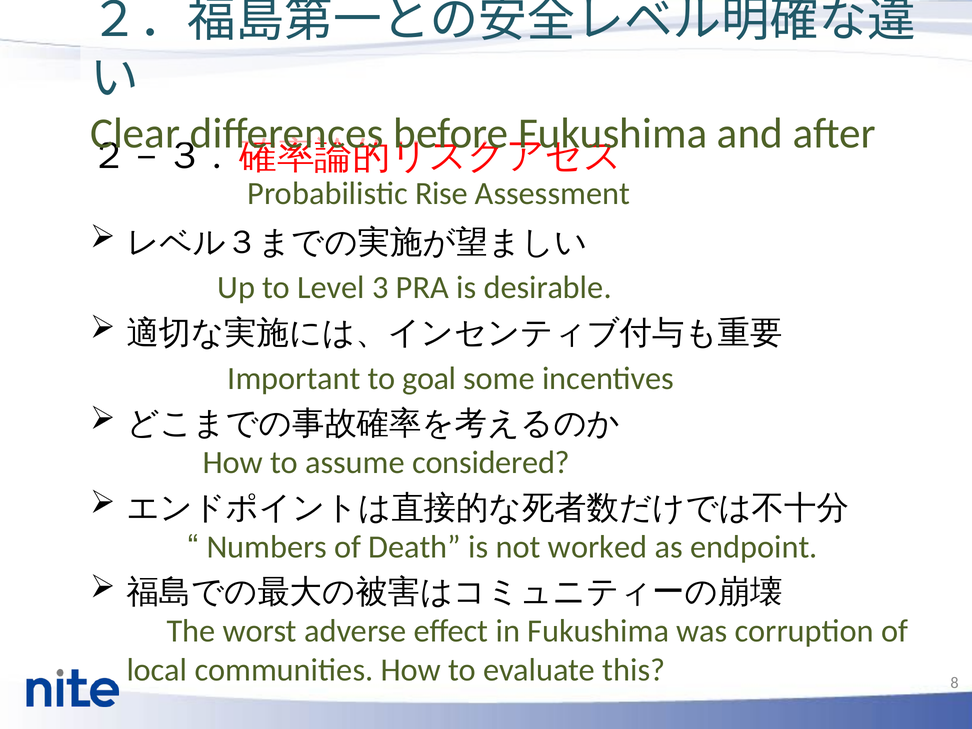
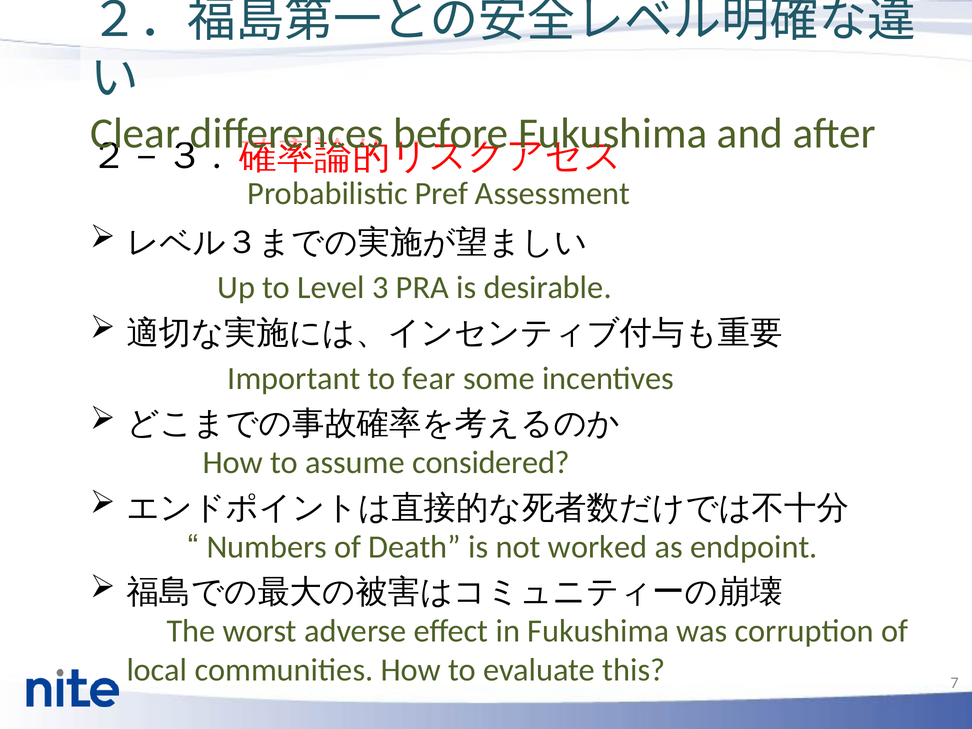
Rise: Rise -> Pref (441, 194)
goal: goal -> fear (429, 378)
8: 8 -> 7 (955, 683)
